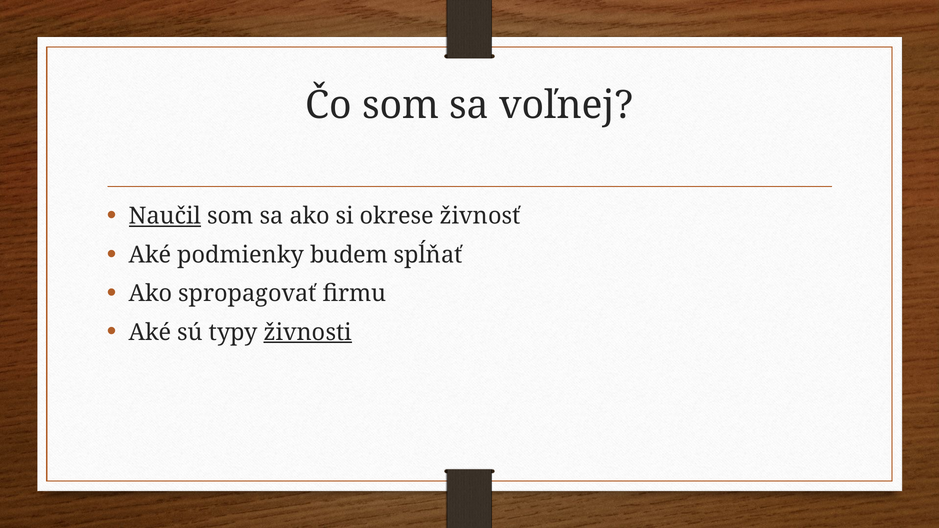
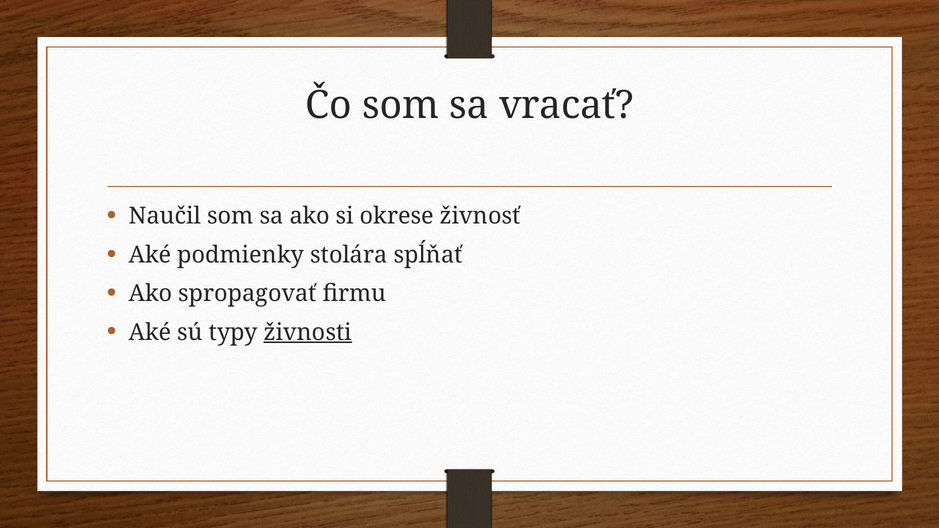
voľnej: voľnej -> vracať (566, 105)
Naučil underline: present -> none (165, 216)
budem: budem -> stolára (349, 255)
